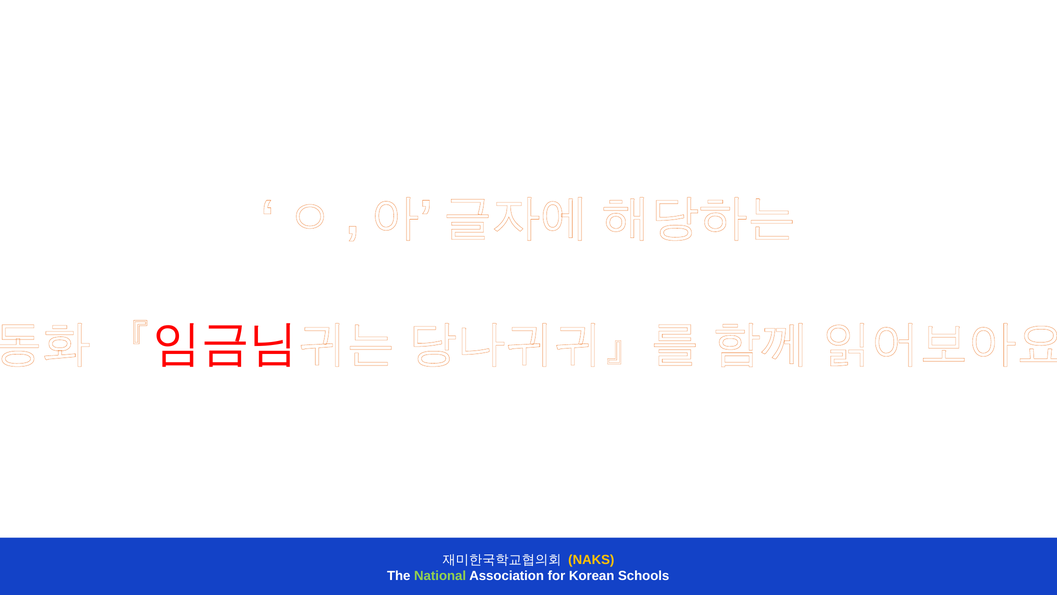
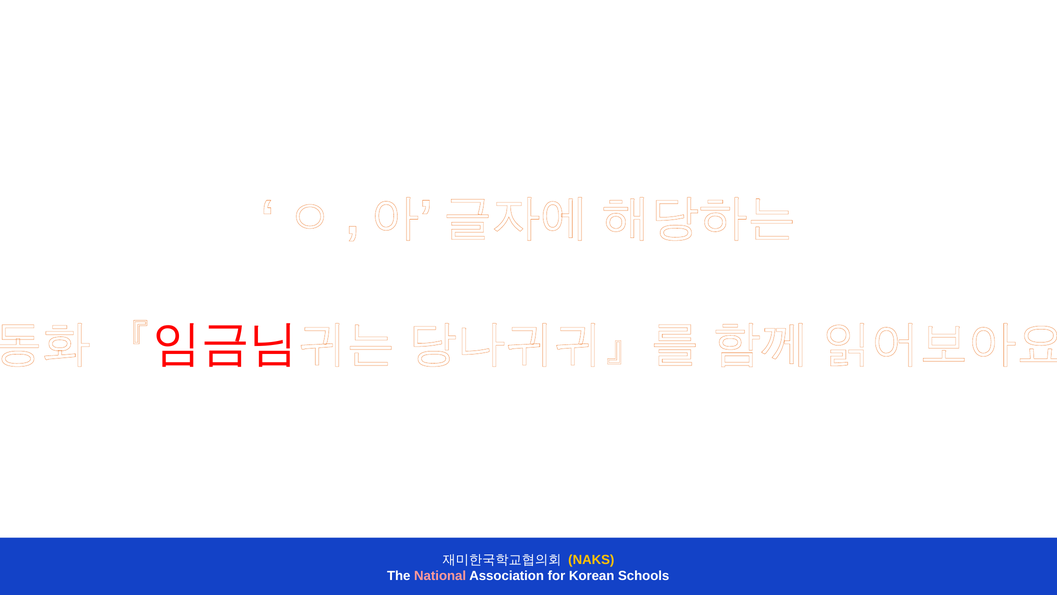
National colour: light green -> pink (440, 575)
